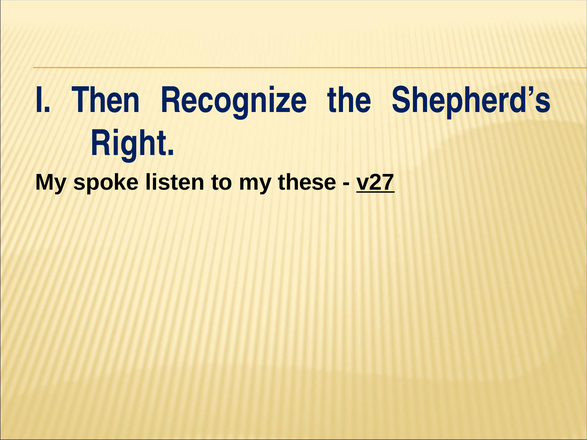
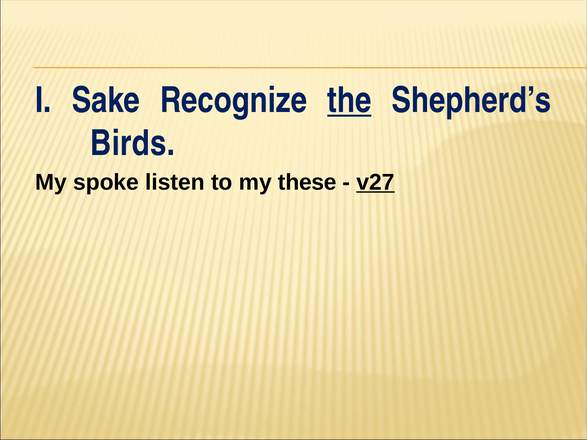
Then: Then -> Sake (106, 100)
the underline: none -> present (349, 100)
Right: Right -> Birds (133, 143)
